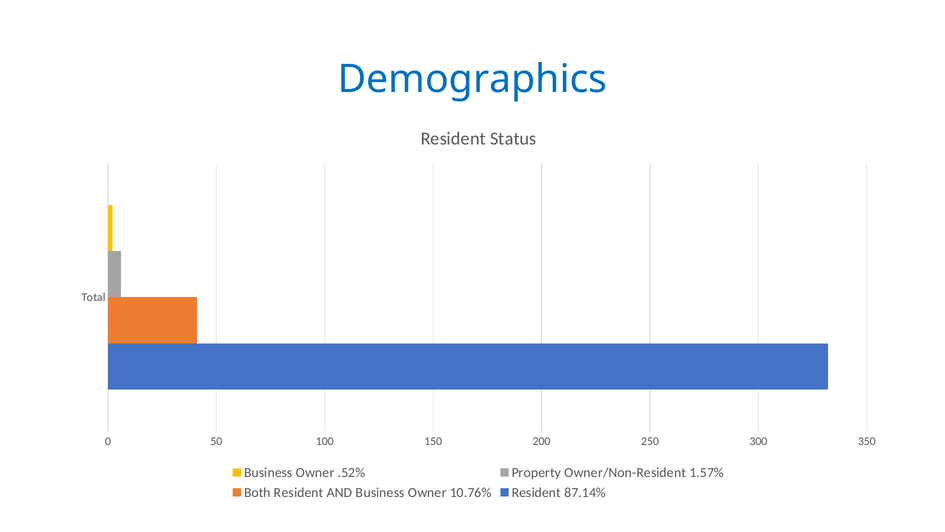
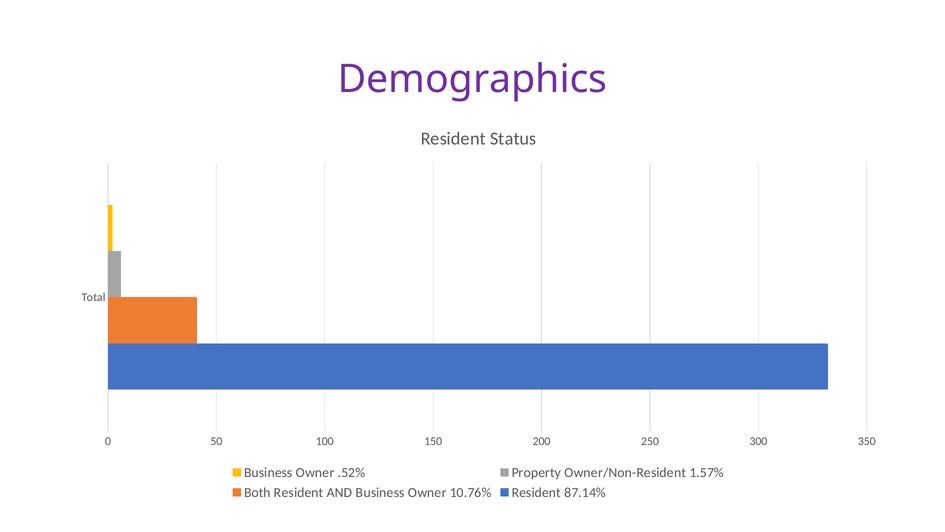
Demographics colour: blue -> purple (472, 79)
